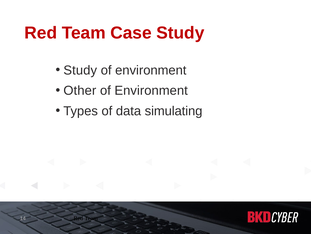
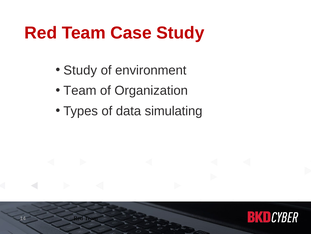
Other: Other -> Team (80, 90)
Environment: Environment -> Organization (151, 90)
